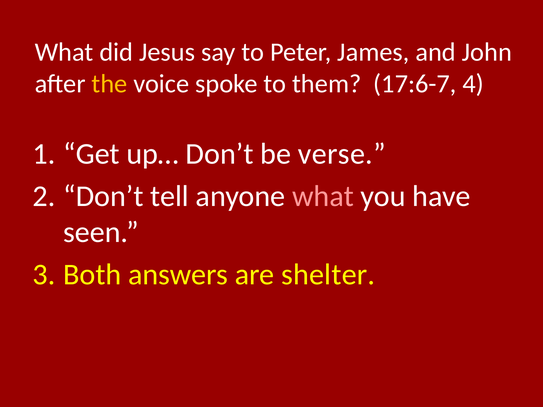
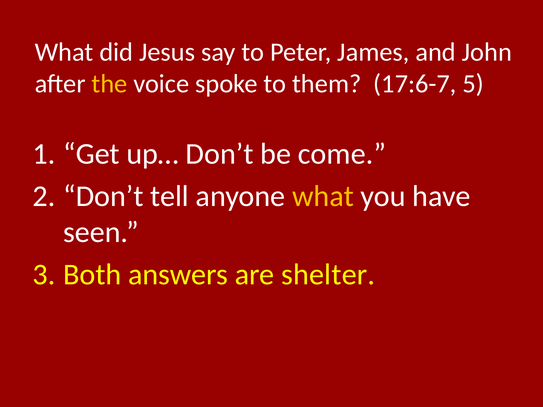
4: 4 -> 5 (473, 84)
verse: verse -> come (342, 154)
what colour: pink -> yellow (323, 196)
